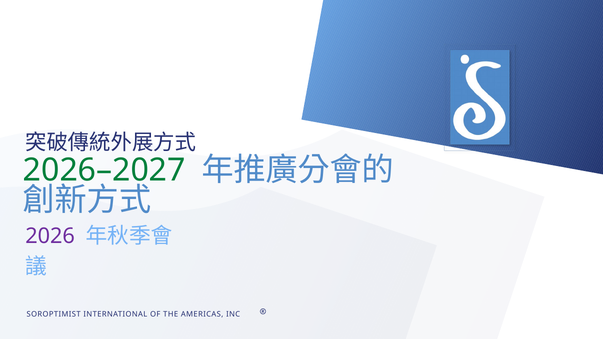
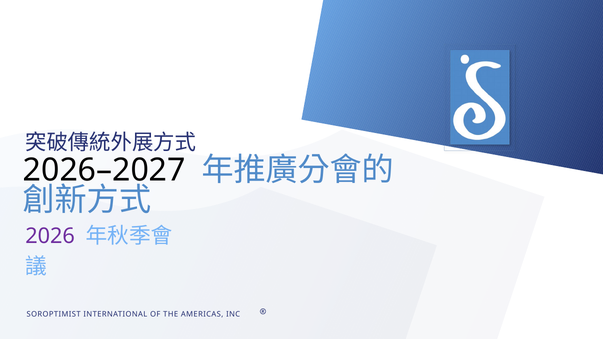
2026–2027 colour: green -> black (104, 170)
